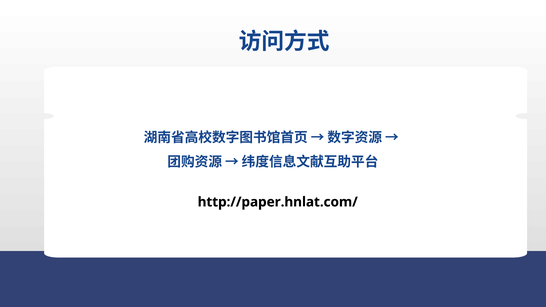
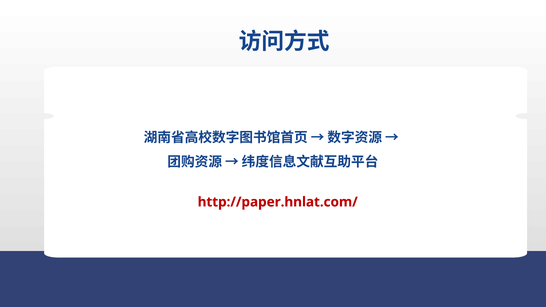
http://paper.hnlat.com/ colour: black -> red (278, 202)
